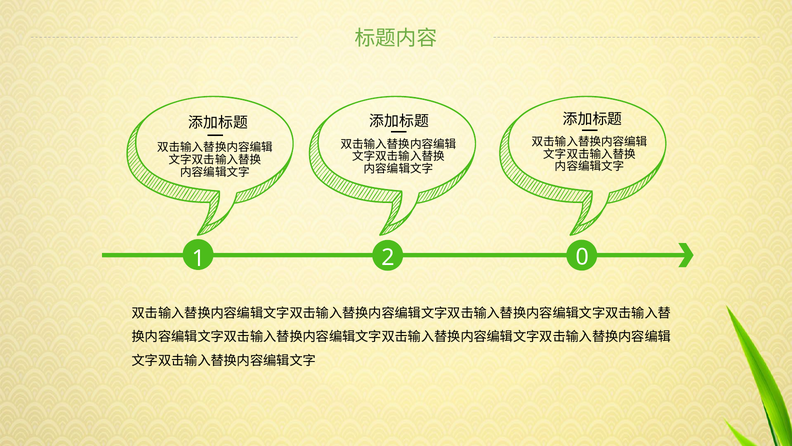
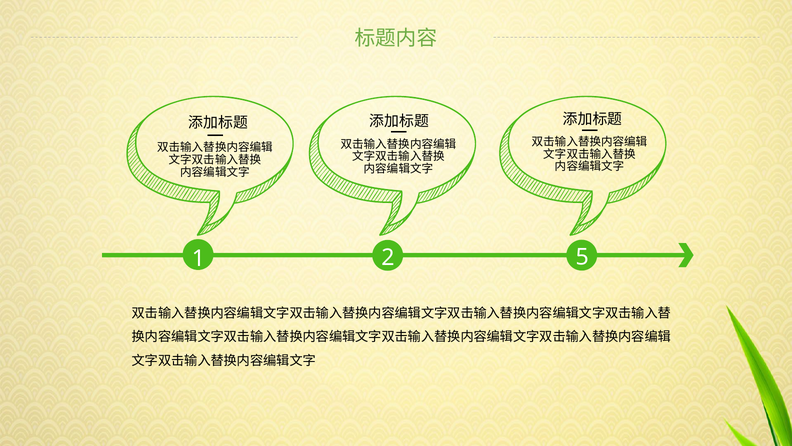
0: 0 -> 5 (582, 257)
